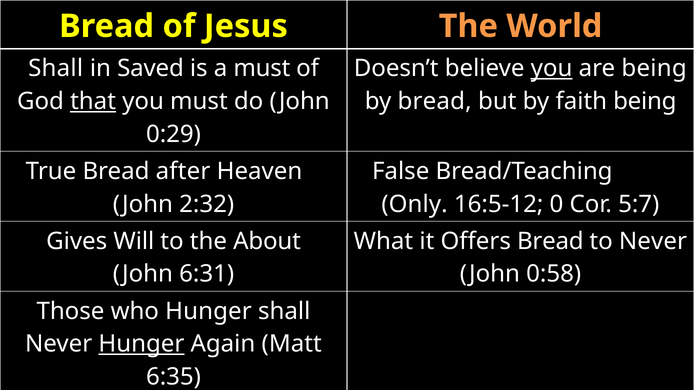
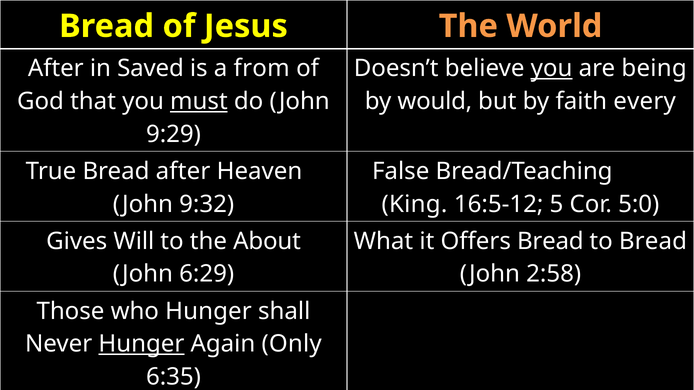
Shall: Shall -> After (56, 69)
a must: must -> from (262, 69)
that underline: present -> none (93, 101)
must underline: none -> present (199, 101)
by bread: bread -> would (435, 101)
faith being: being -> every (645, 101)
0:29: 0:29 -> 9:29 (174, 134)
2:32: 2:32 -> 9:32 (207, 204)
Only: Only -> King (414, 204)
0: 0 -> 5 (557, 204)
5:7: 5:7 -> 5:0 (639, 204)
to Never: Never -> Bread (653, 241)
6:31: 6:31 -> 6:29 (207, 274)
0:58: 0:58 -> 2:58 (554, 274)
Matt: Matt -> Only (292, 344)
